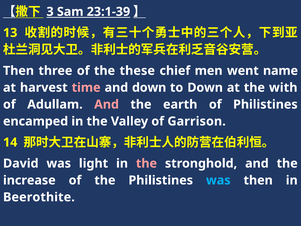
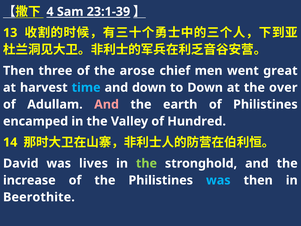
3: 3 -> 4 (50, 12)
these: these -> arose (137, 71)
name: name -> great (280, 71)
time colour: pink -> light blue (86, 87)
with: with -> over (283, 87)
Garrison: Garrison -> Hundred (197, 121)
light: light -> lives (93, 163)
the colour: pink -> light green (146, 163)
